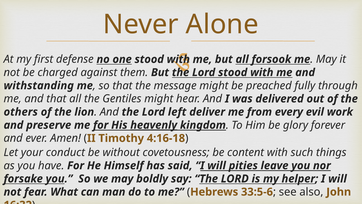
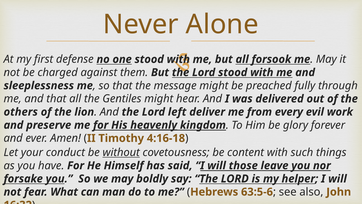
withstanding: withstanding -> sleeplessness (39, 85)
without underline: none -> present (121, 152)
pities: pities -> those (243, 165)
33:5-6: 33:5-6 -> 63:5-6 (257, 192)
